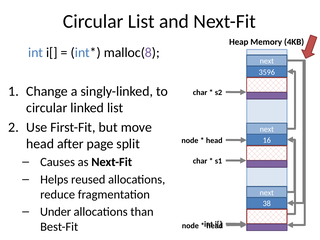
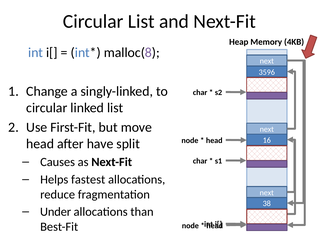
page: page -> have (100, 144)
reused: reused -> fastest (88, 179)
